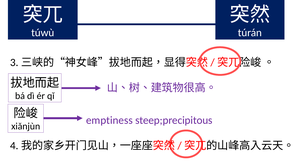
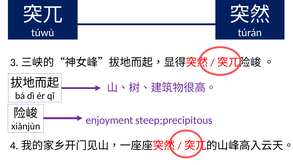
emptiness: emptiness -> enjoyment (109, 120)
